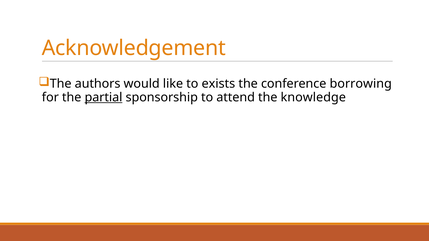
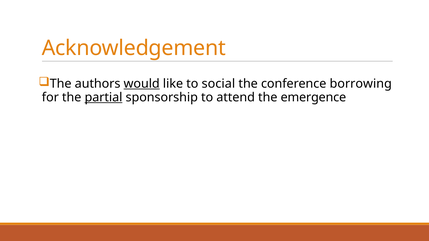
would underline: none -> present (142, 84)
exists: exists -> social (218, 84)
knowledge: knowledge -> emergence (313, 97)
